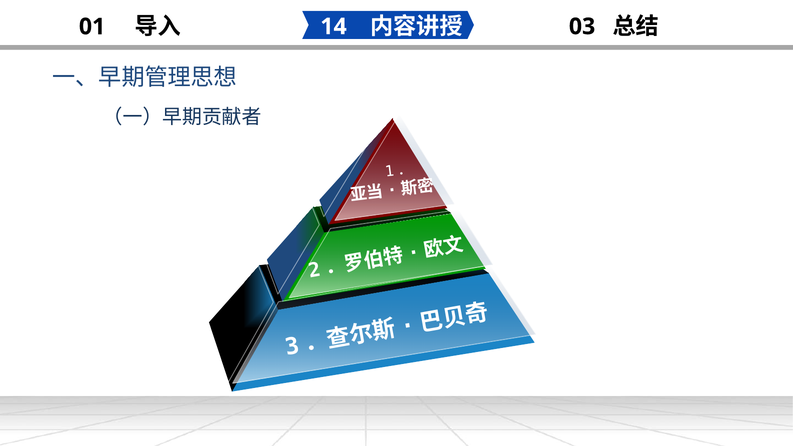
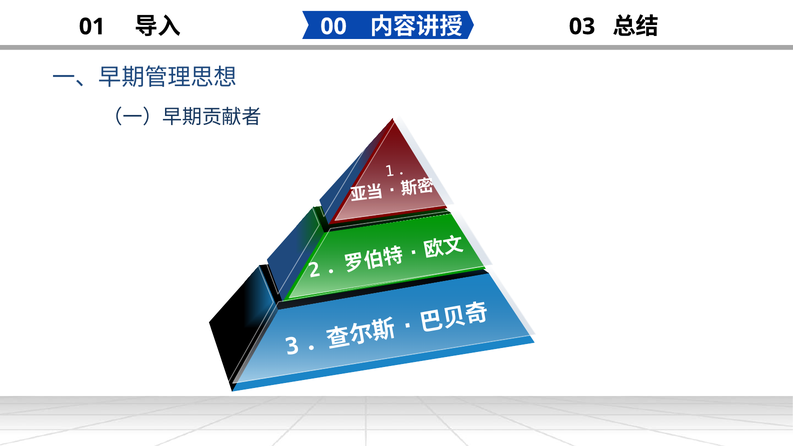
14: 14 -> 00 (334, 27)
